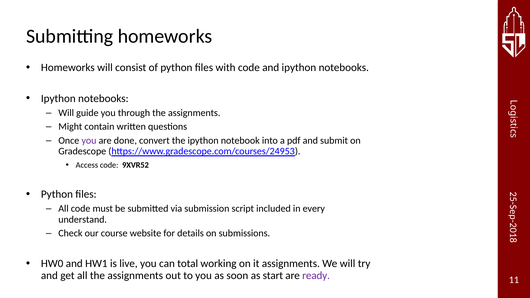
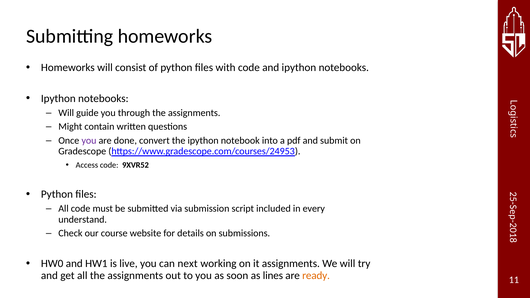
total: total -> next (188, 264)
start: start -> lines (273, 276)
ready colour: purple -> orange (316, 276)
